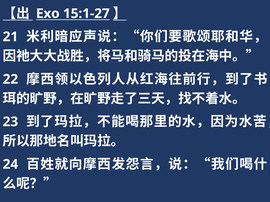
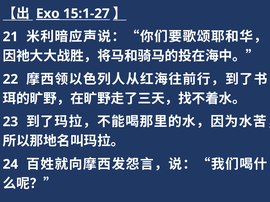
Exo underline: none -> present (48, 14)
